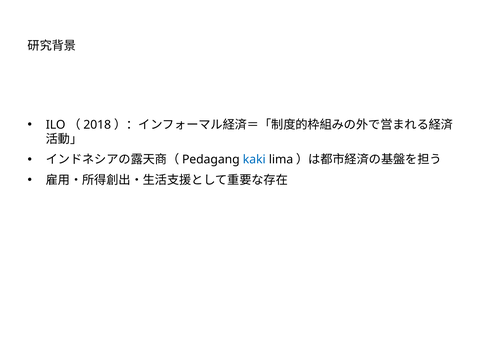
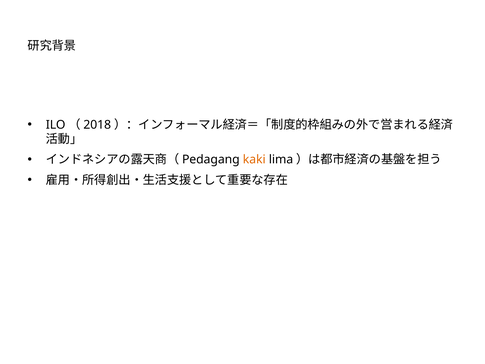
kaki colour: blue -> orange (254, 160)
